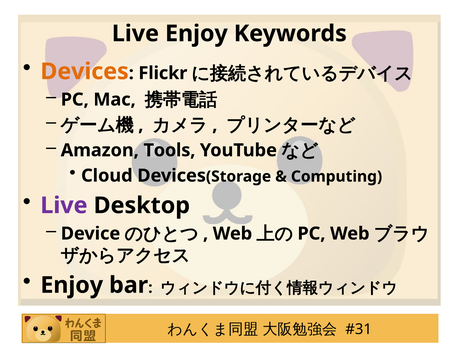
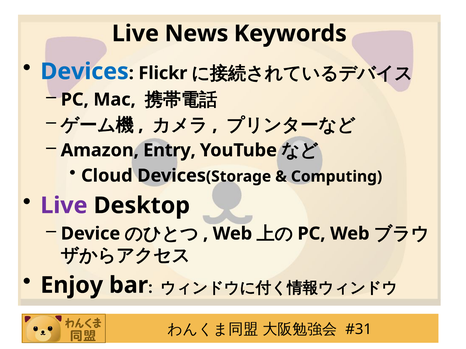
Live Enjoy: Enjoy -> News (196, 34)
Devices colour: orange -> blue (85, 72)
Tools: Tools -> Entry (169, 150)
